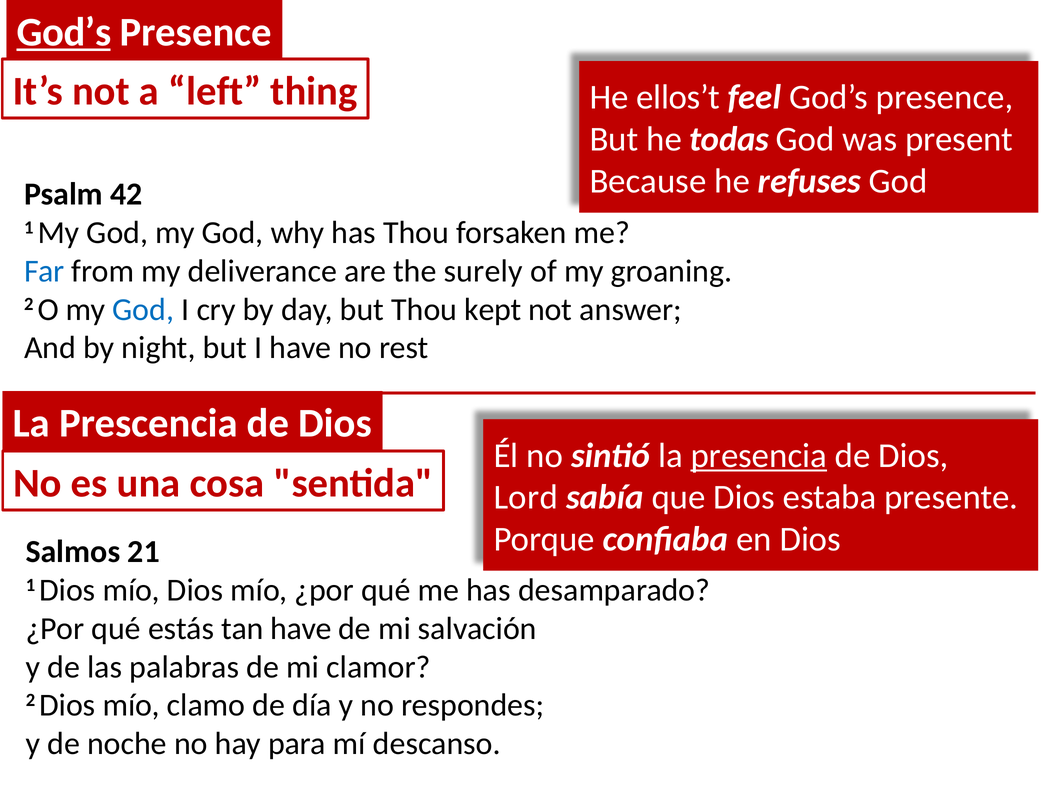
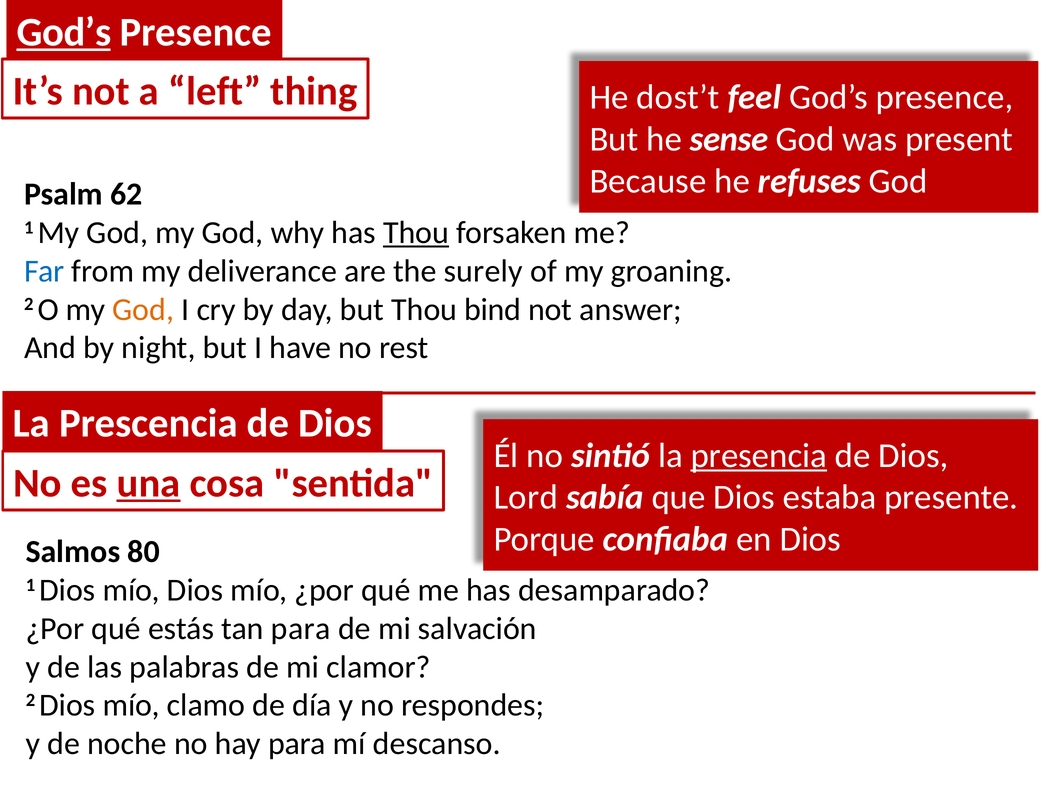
ellos’t: ellos’t -> dost’t (678, 97)
todas: todas -> sense (729, 139)
42: 42 -> 62 (126, 194)
Thou underline: none -> present (416, 232)
God colour: blue -> orange (143, 309)
kept: kept -> bind (493, 309)
una underline: none -> present (149, 483)
21: 21 -> 80 (144, 551)
tan have: have -> para (301, 628)
